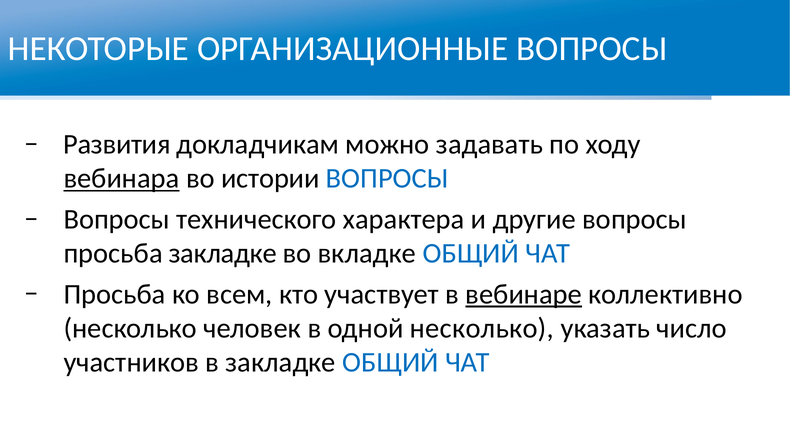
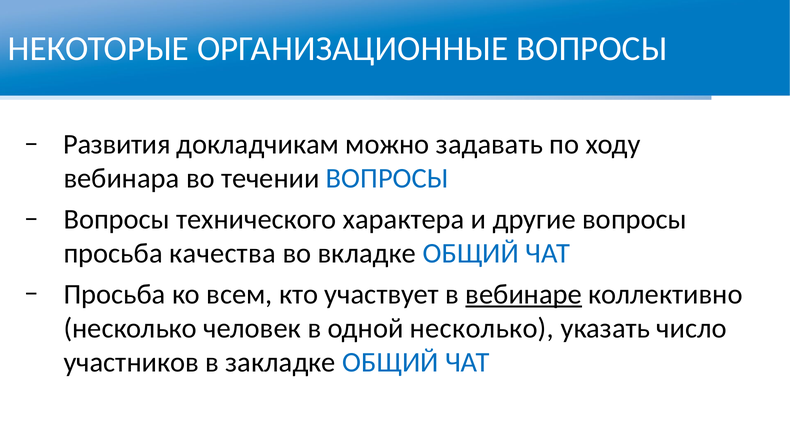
вебинара underline: present -> none (121, 179)
истории: истории -> течении (270, 179)
просьба закладке: закладке -> качества (222, 254)
